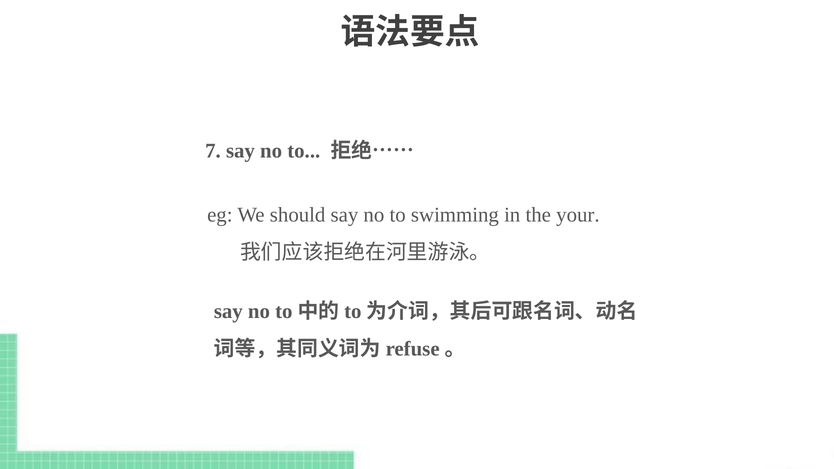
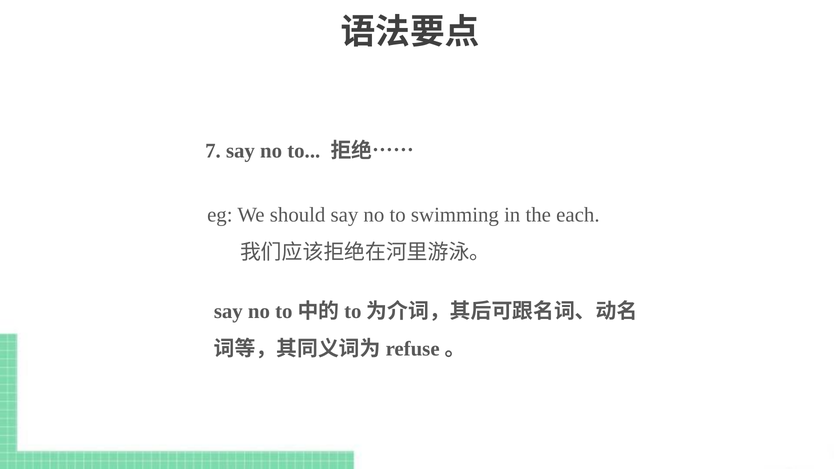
your: your -> each (578, 215)
